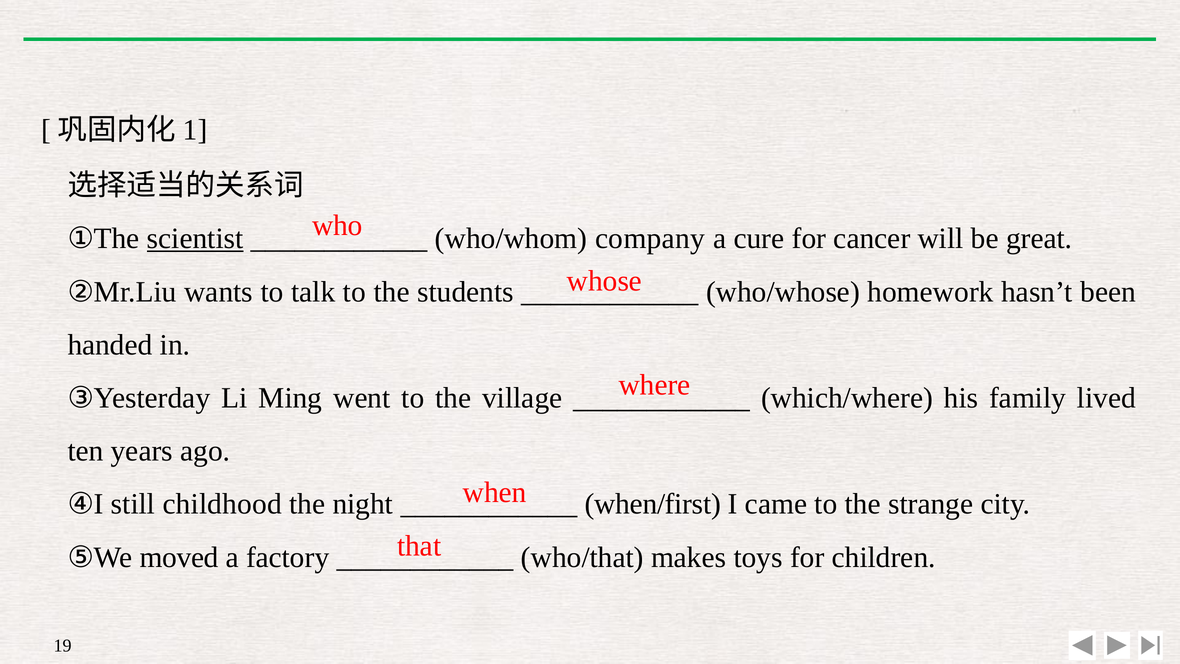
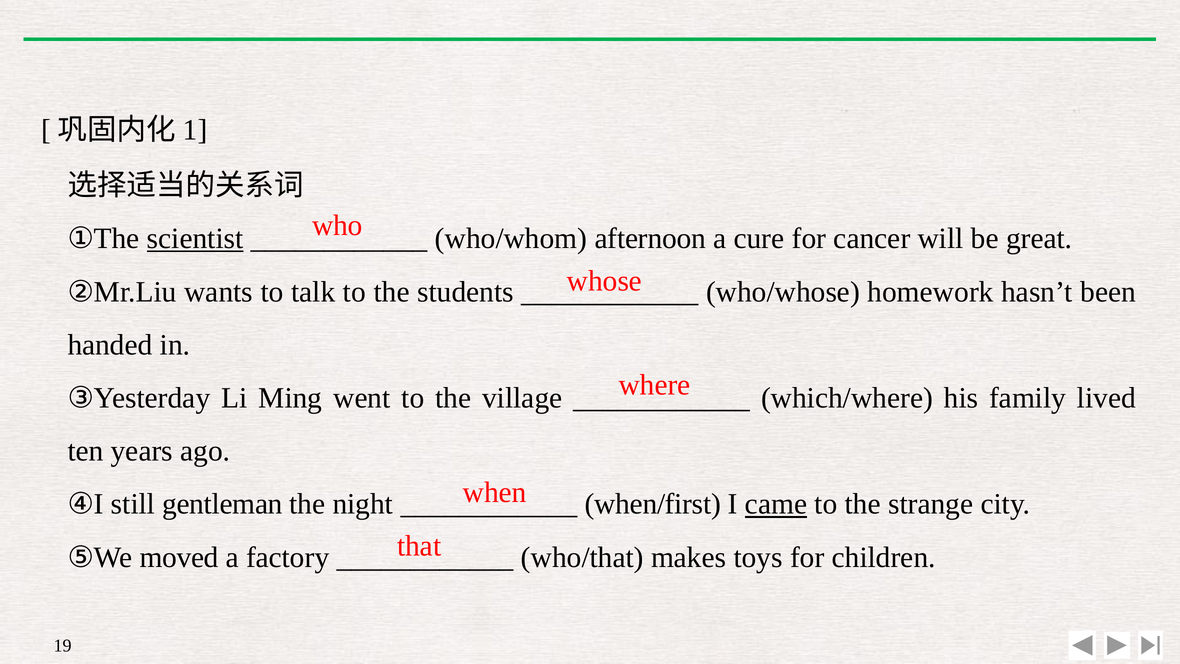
company: company -> afternoon (650, 239)
childhood: childhood -> gentleman (222, 504)
came underline: none -> present (776, 504)
